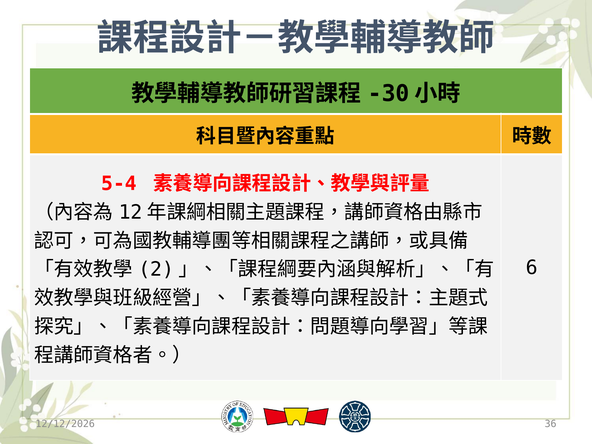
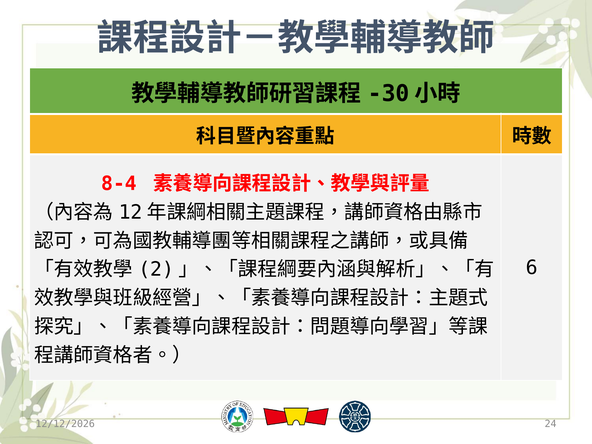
5-4: 5-4 -> 8-4 (119, 184)
36: 36 -> 24 (551, 424)
